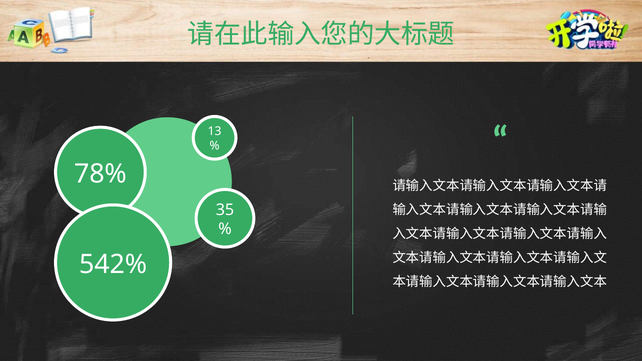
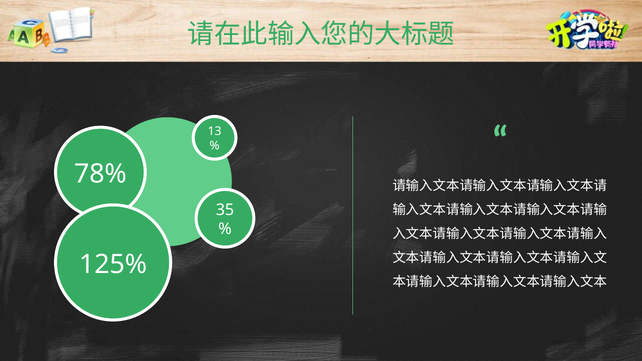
542%: 542% -> 125% (113, 264)
